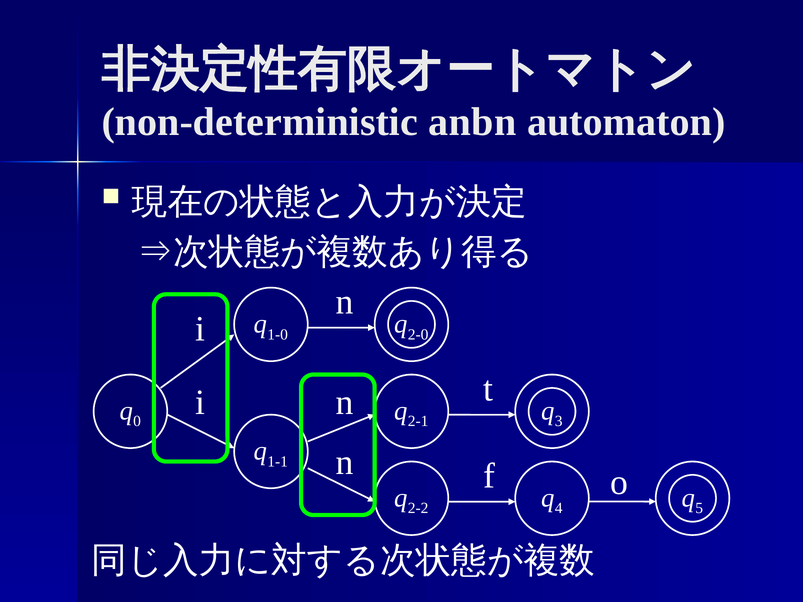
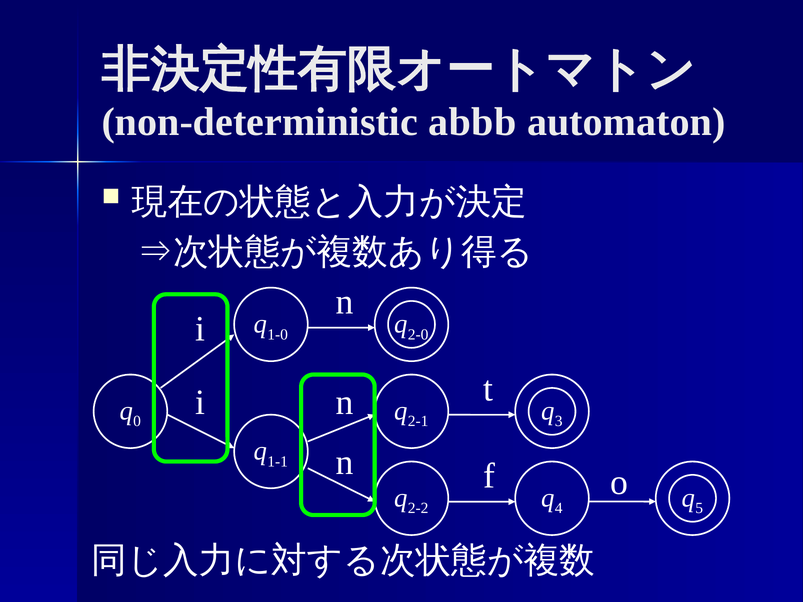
anbn: anbn -> abbb (472, 122)
